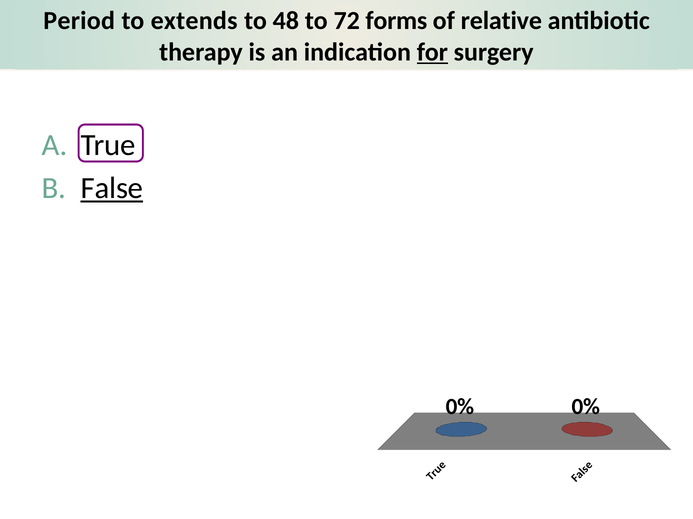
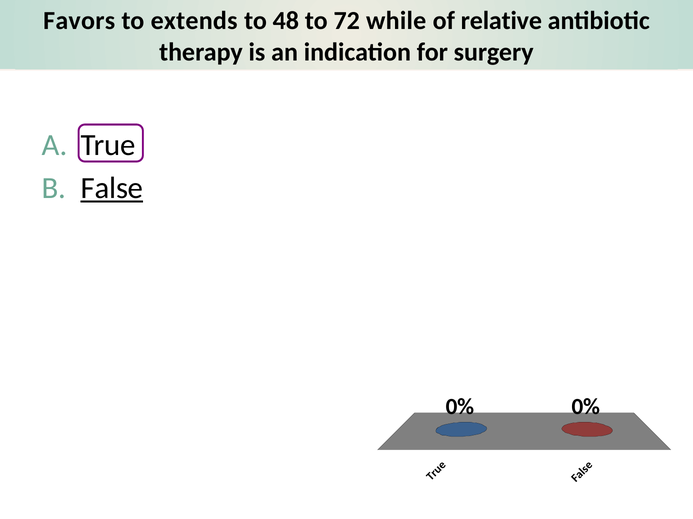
Period: Period -> Favors (79, 21)
forms: forms -> while (396, 21)
for underline: present -> none (432, 52)
